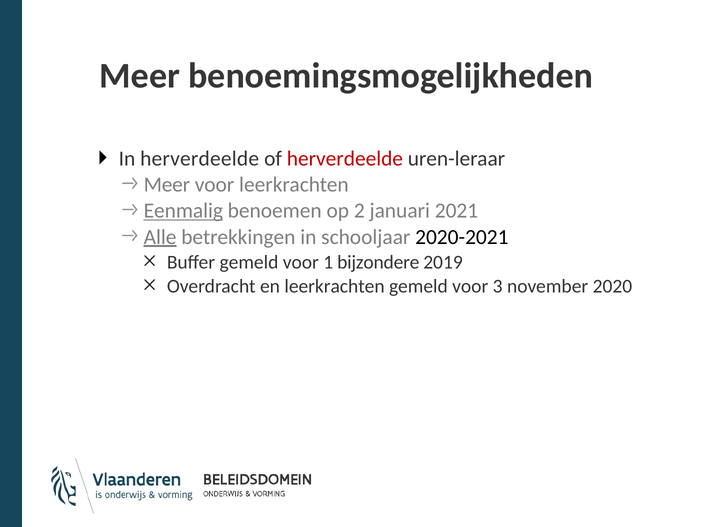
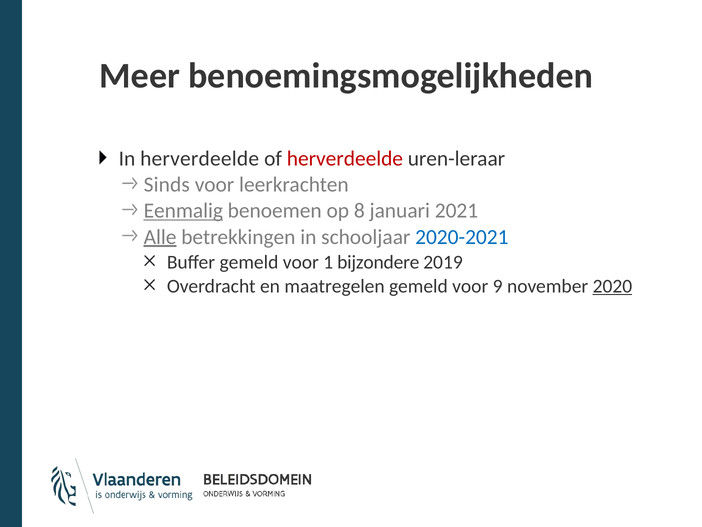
Meer: Meer -> Sinds (167, 185)
2: 2 -> 8 (359, 211)
2020-2021 colour: black -> blue (462, 237)
en leerkrachten: leerkrachten -> maatregelen (335, 286)
3: 3 -> 9 (498, 286)
2020 underline: none -> present (612, 286)
